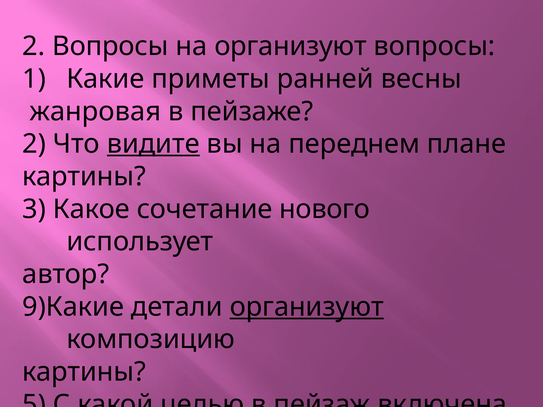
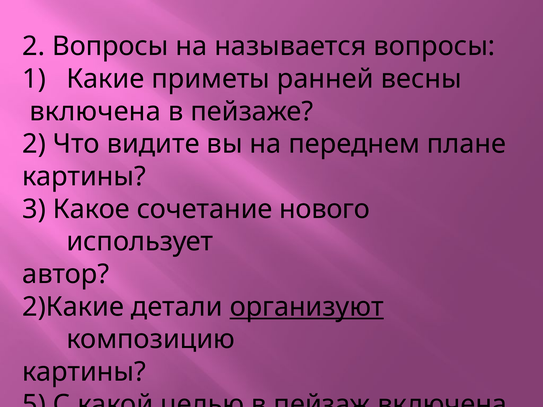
на организуют: организуют -> называется (290, 46)
жанровая: жанровая -> включена (95, 111)
видите underline: present -> none (153, 144)
9)Какие: 9)Какие -> 2)Какие (73, 307)
